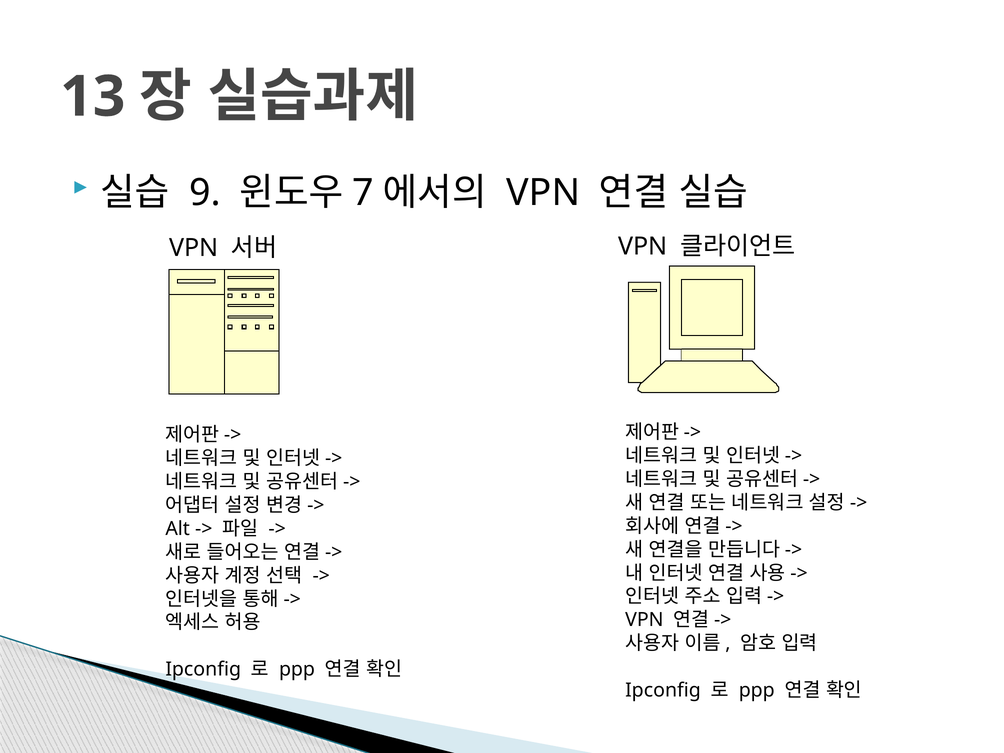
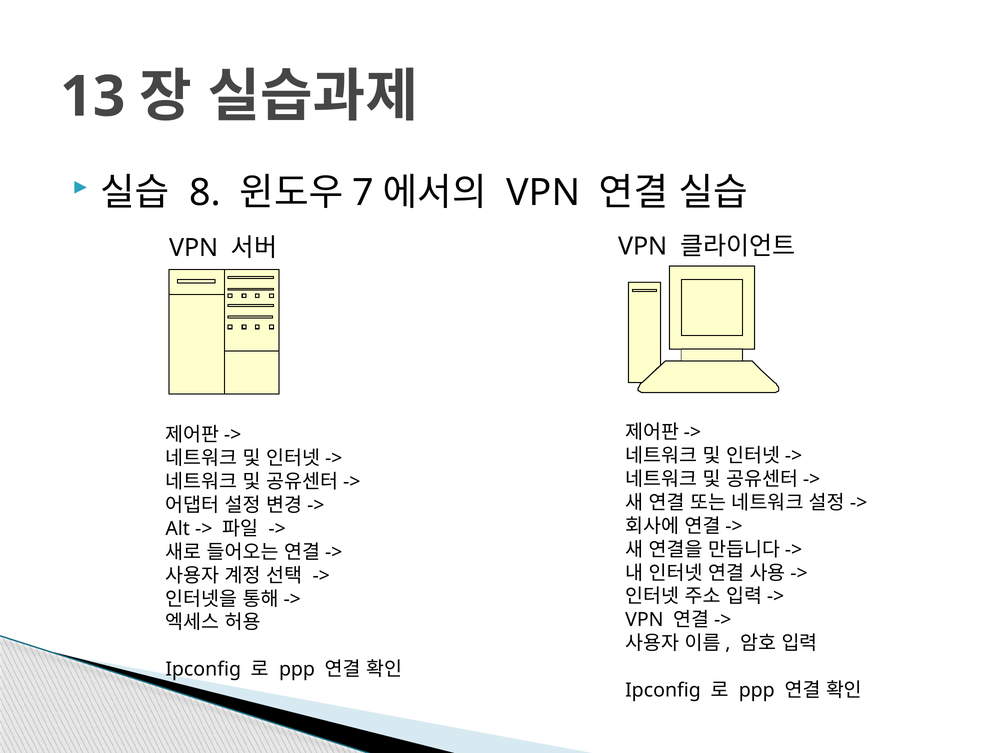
9: 9 -> 8 (205, 193)
